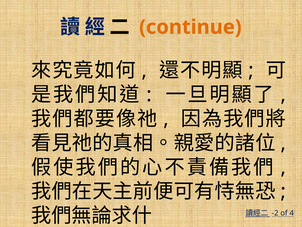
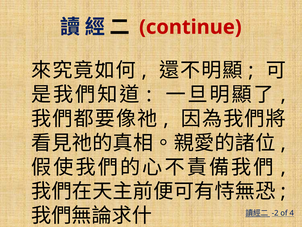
continue colour: orange -> red (190, 27)
